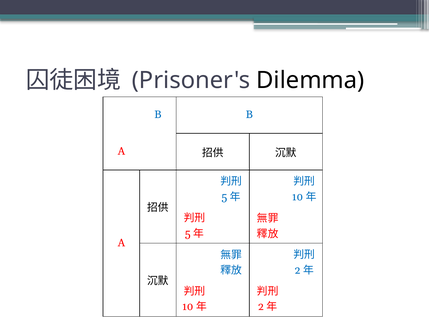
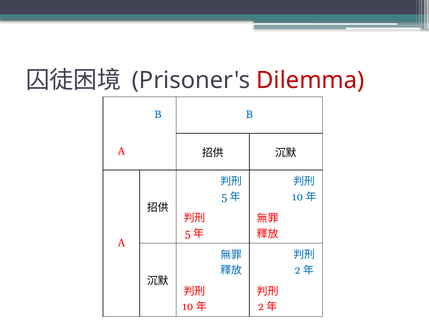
Dilemma colour: black -> red (310, 80)
